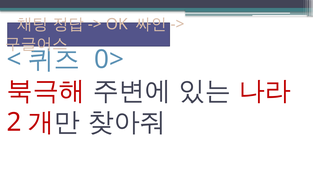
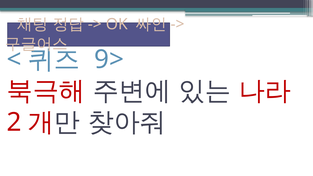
0>: 0> -> 9> (109, 60)
